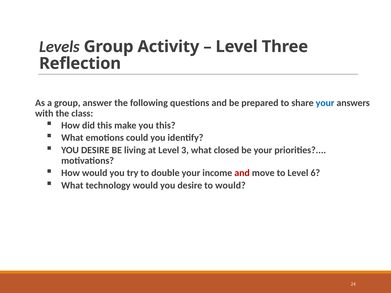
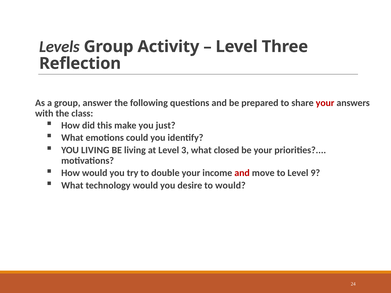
your colour: blue -> red (325, 103)
you this: this -> just (166, 125)
DESIRE: DESIRE -> LIVING (95, 150)
6: 6 -> 9 (315, 173)
